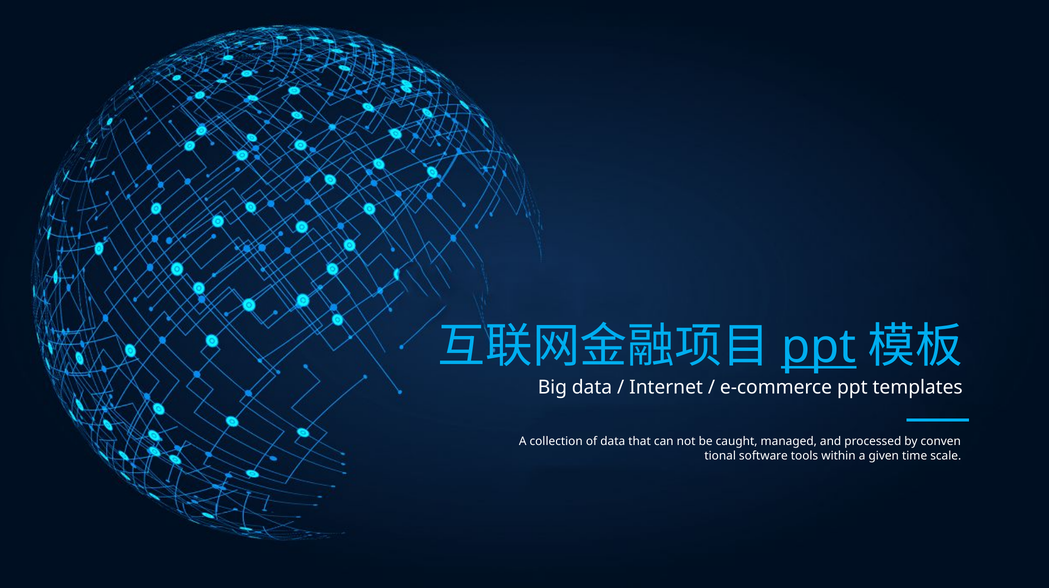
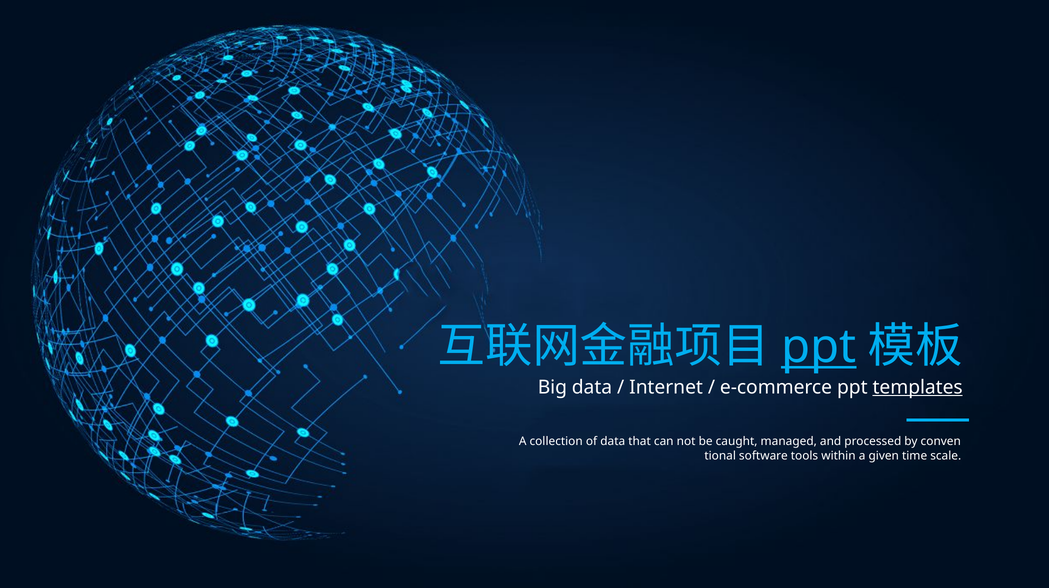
templates underline: none -> present (918, 387)
